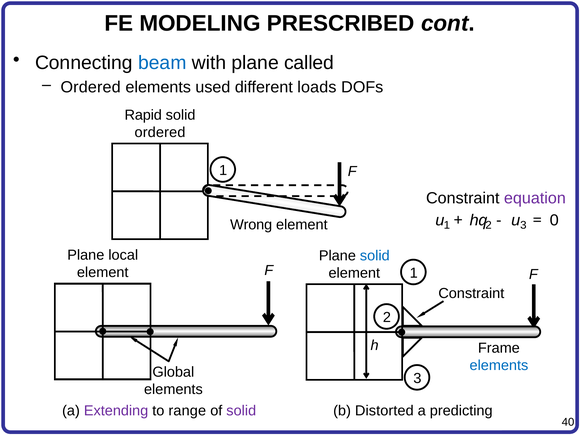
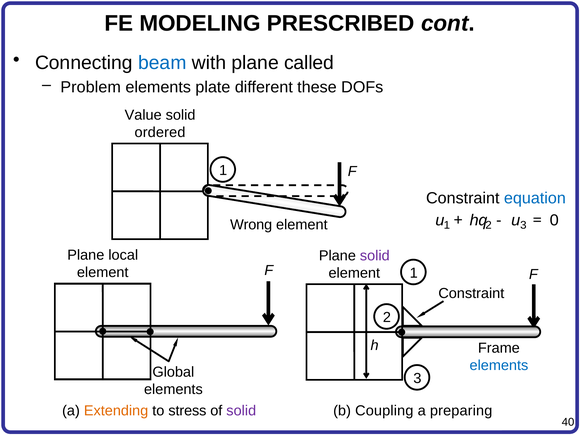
Ordered: Ordered -> Problem (91, 87)
used: used -> plate (213, 87)
loads: loads -> these (317, 87)
Rapid: Rapid -> Value (143, 115)
equation colour: purple -> blue (535, 198)
solid colour: blue -> purple (375, 256)
Extending colour: purple -> orange (116, 411)
range: range -> stress (187, 411)
Distorted: Distorted -> Coupling (384, 411)
predicting: predicting -> preparing (461, 411)
